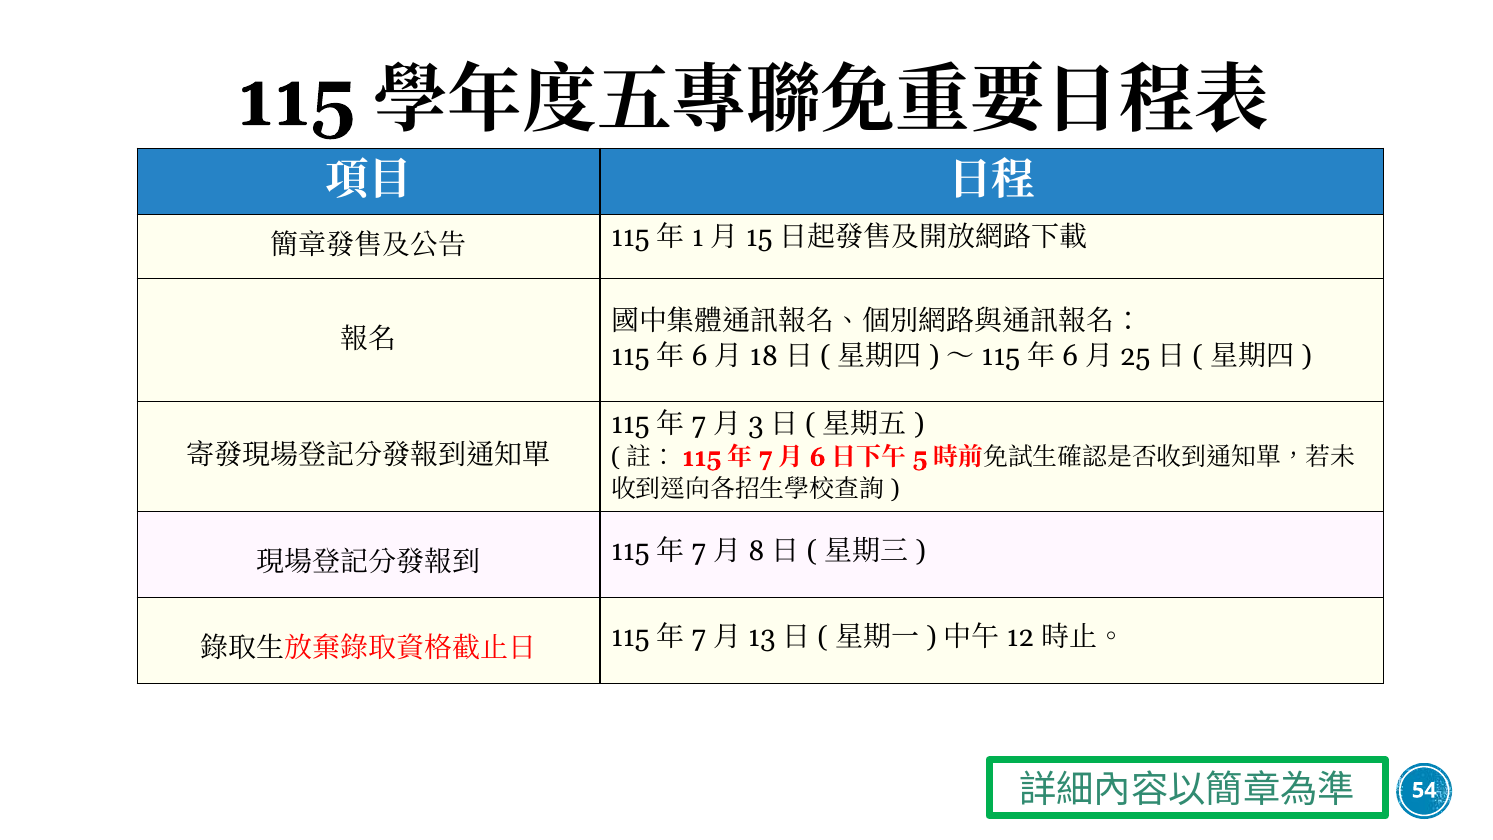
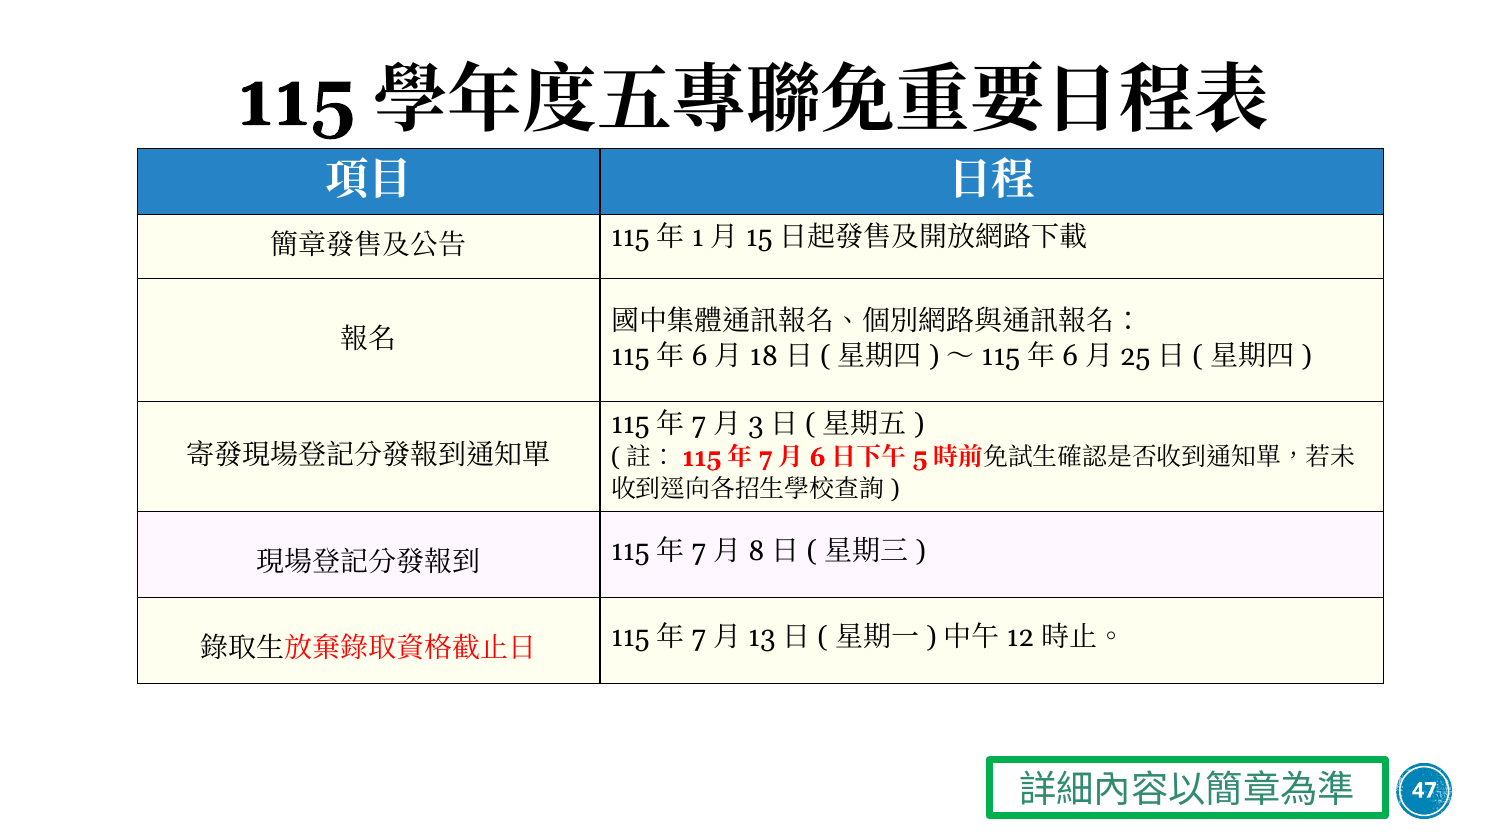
54: 54 -> 47 (1424, 790)
